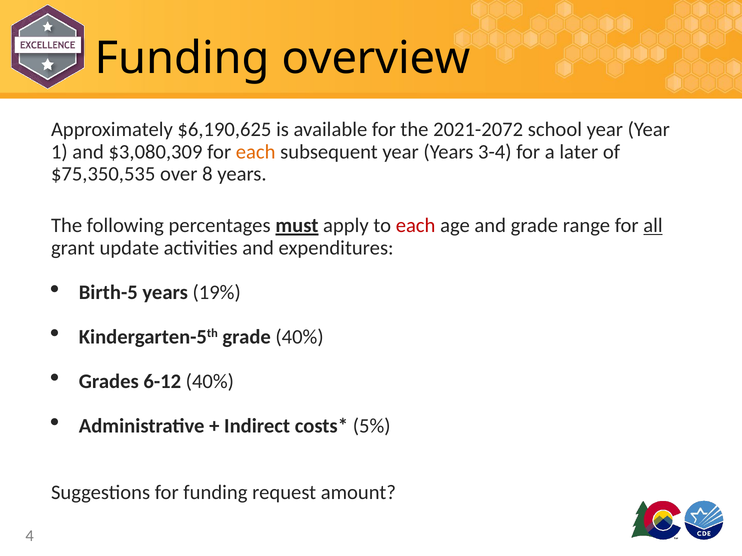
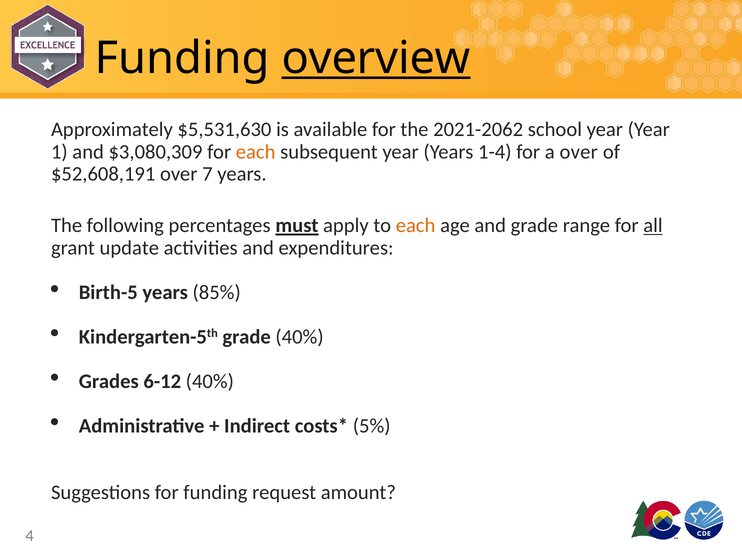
overview underline: none -> present (376, 58)
$6,190,625: $6,190,625 -> $5,531,630 (224, 130)
2021-2072: 2021-2072 -> 2021-2062 (478, 130)
3-4: 3-4 -> 1-4 (495, 152)
a later: later -> over (579, 152)
$75,350,535: $75,350,535 -> $52,608,191 (103, 174)
8: 8 -> 7 (207, 174)
each colour: red -> orange (416, 226)
19%: 19% -> 85% (217, 293)
